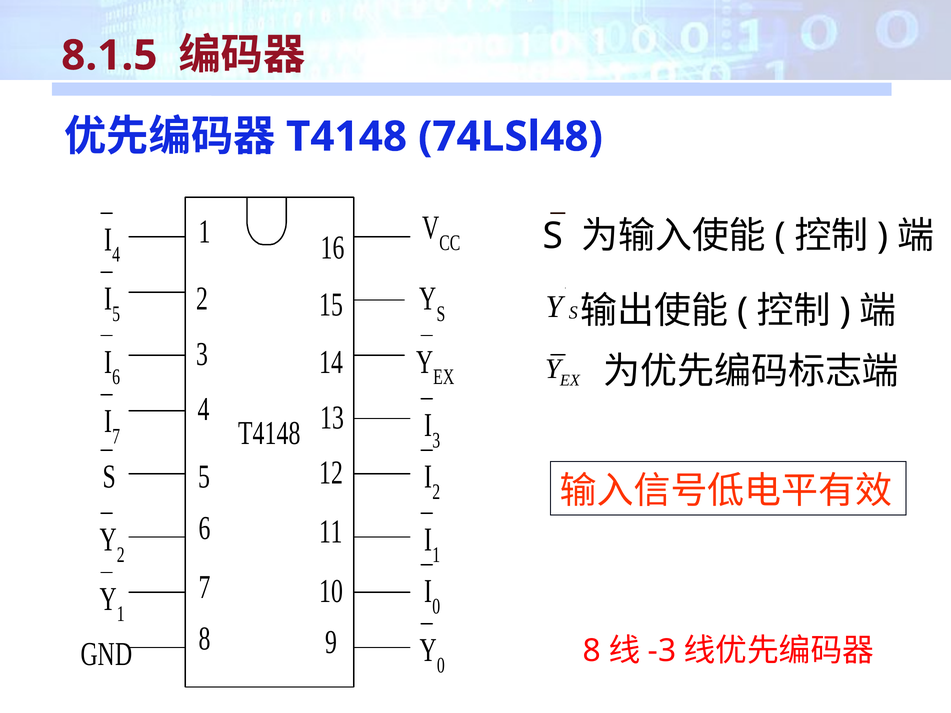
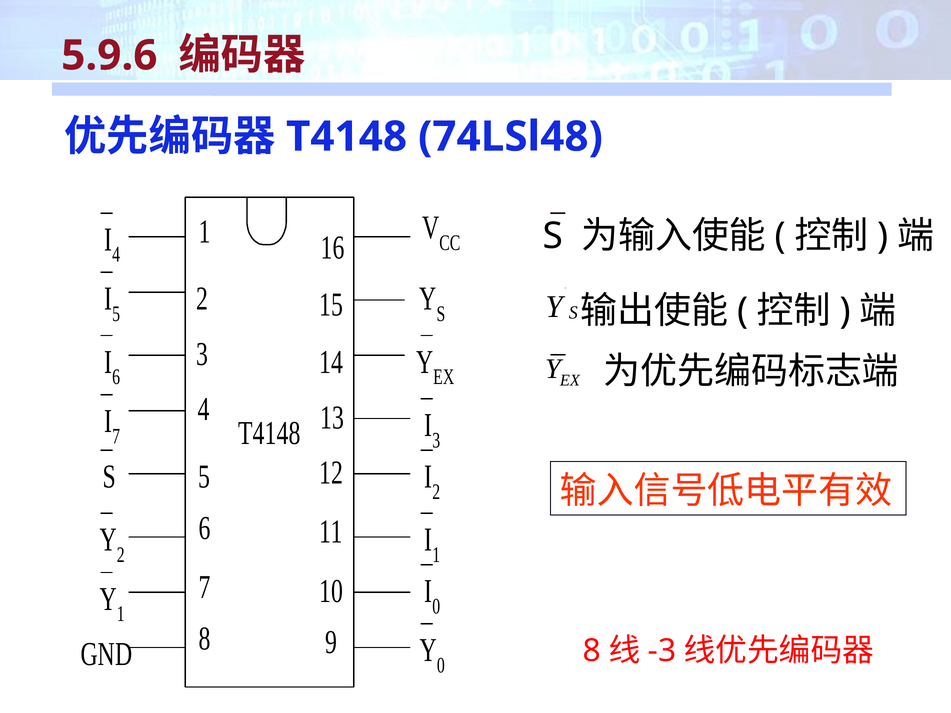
8.1.5: 8.1.5 -> 5.9.6 (109, 56)
